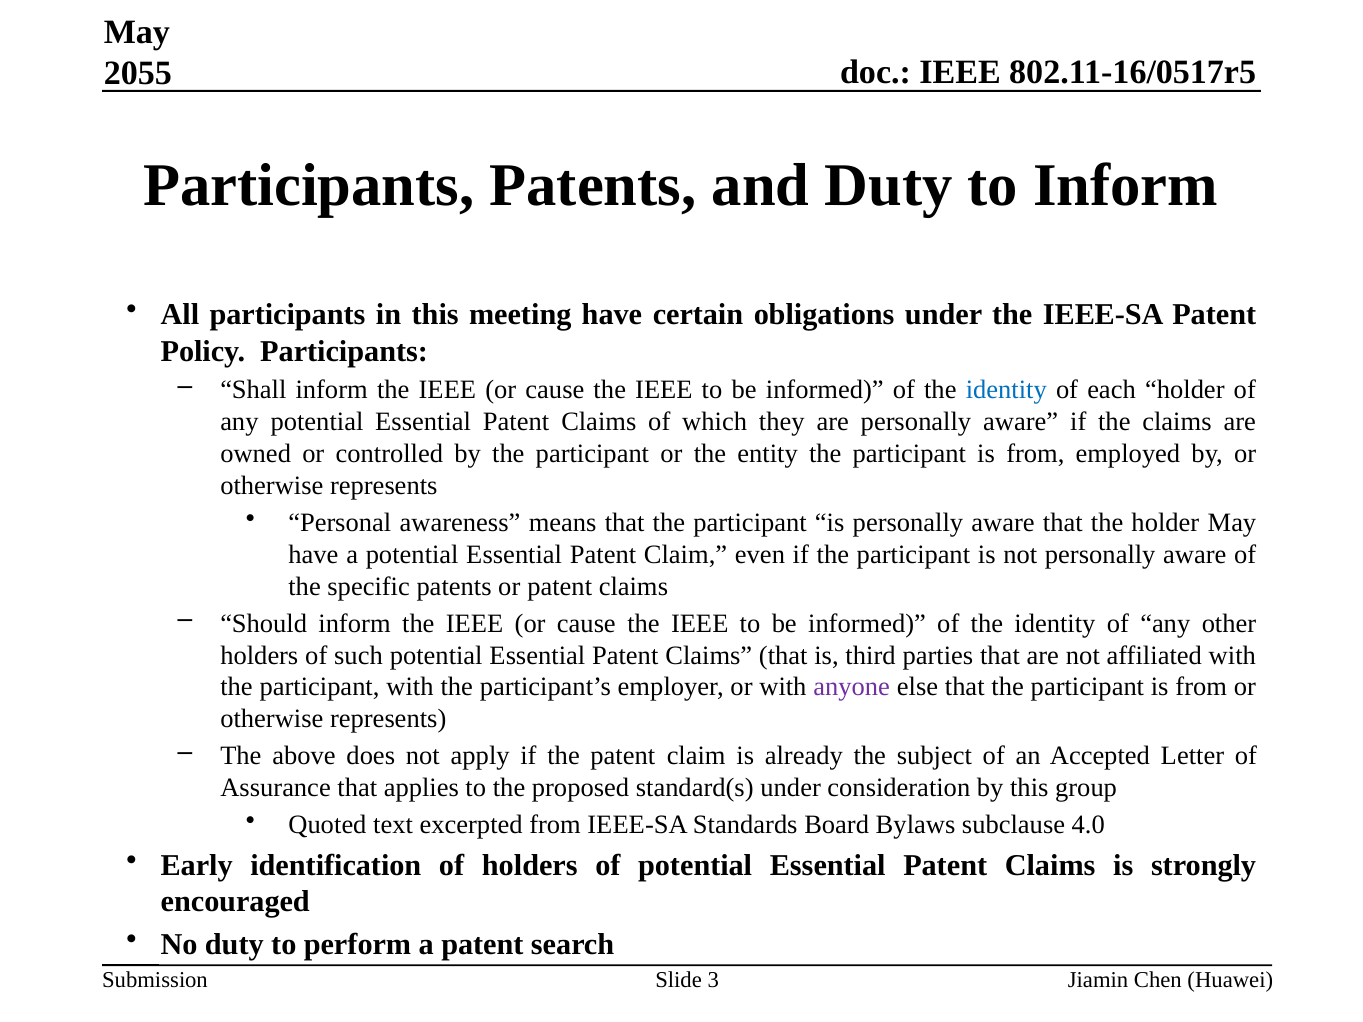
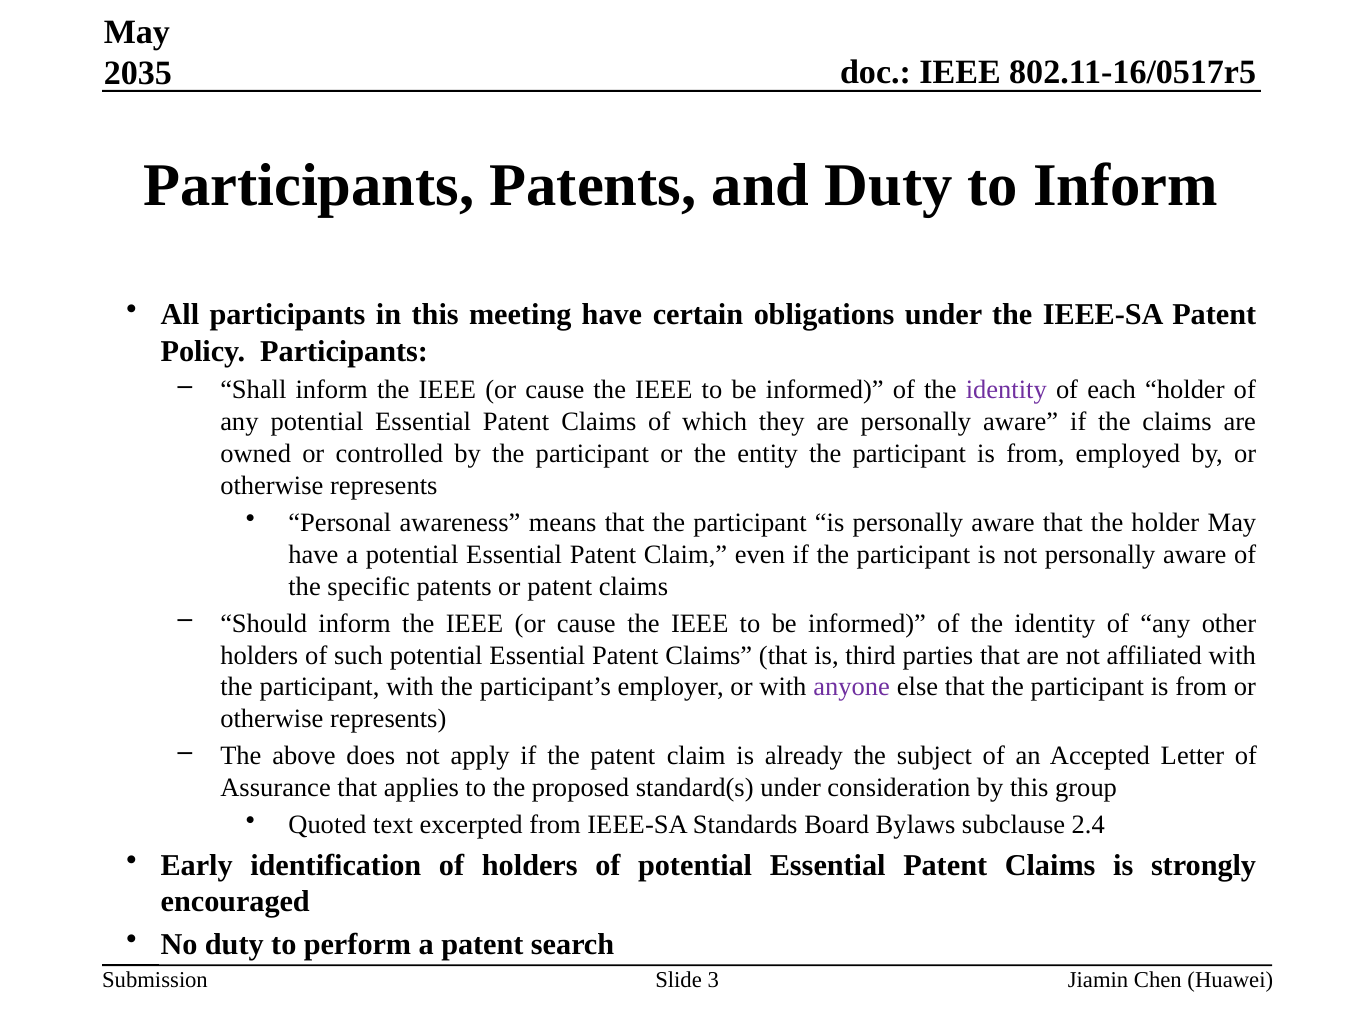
2055: 2055 -> 2035 (138, 73)
identity colour: blue -> purple (1006, 390)
4.0: 4.0 -> 2.4 (1088, 825)
